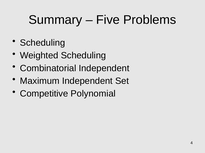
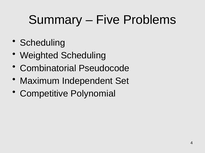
Combinatorial Independent: Independent -> Pseudocode (104, 69)
